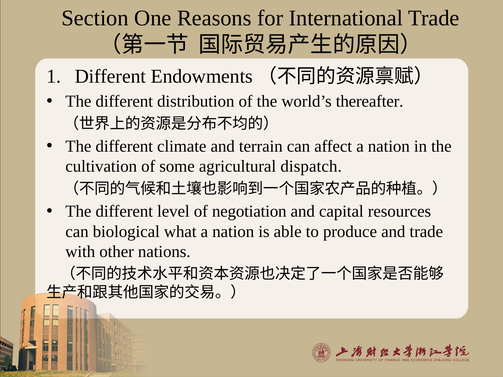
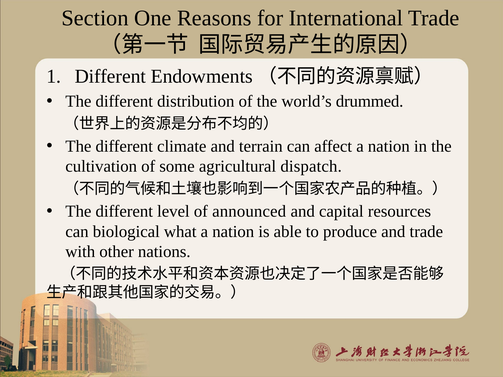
thereafter: thereafter -> drummed (370, 101)
negotiation: negotiation -> announced (249, 212)
